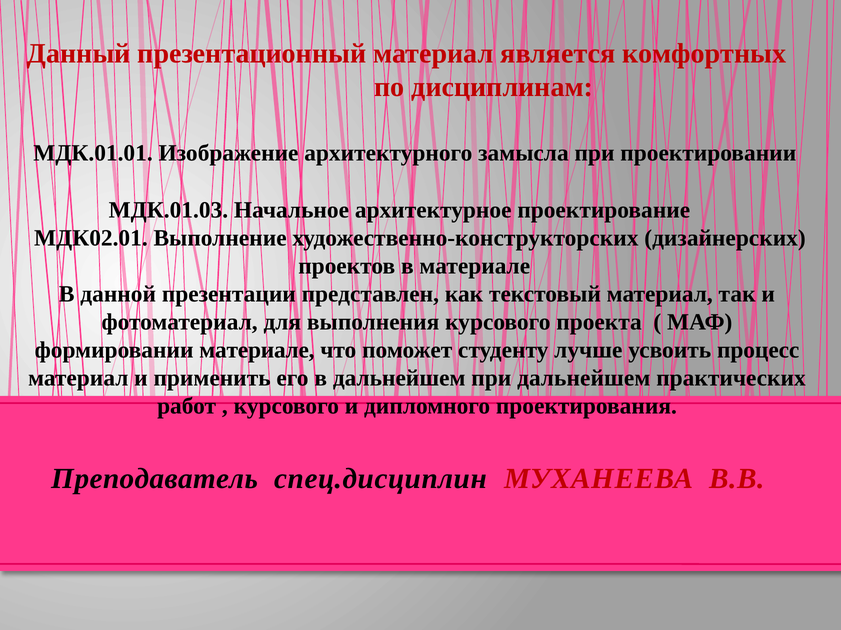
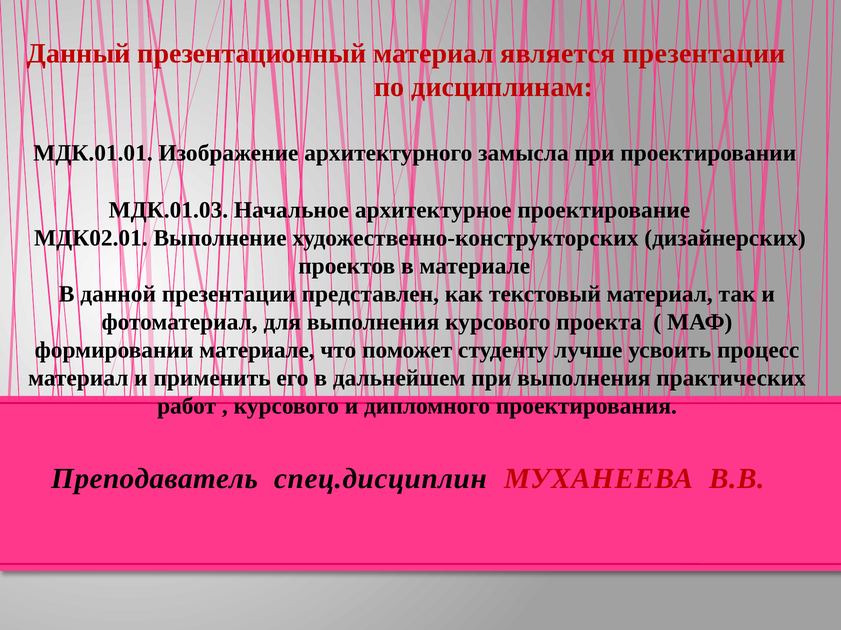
является комфортных: комфортных -> презентации (704, 53)
при дальнейшем: дальнейшем -> выполнения (584, 378)
